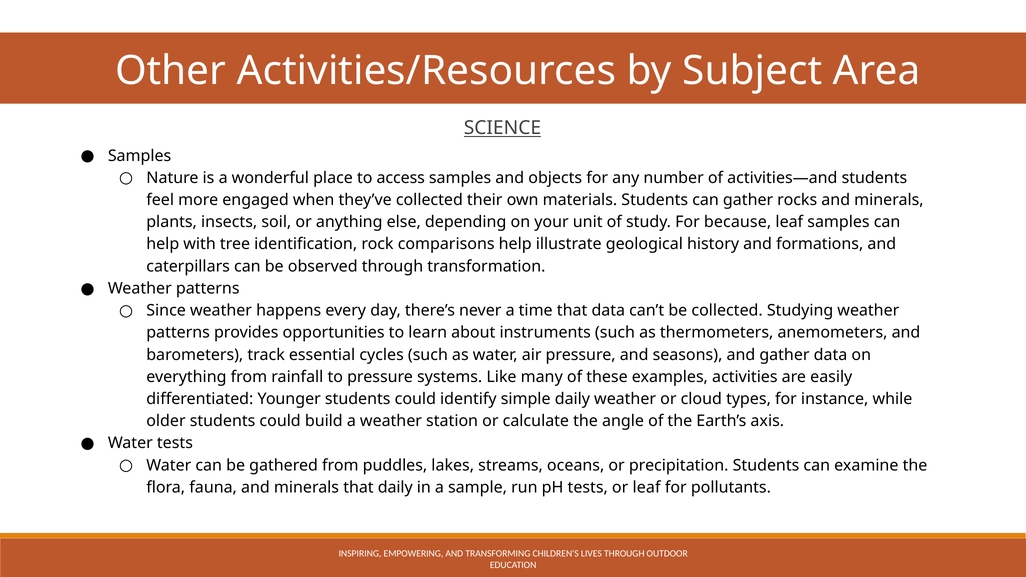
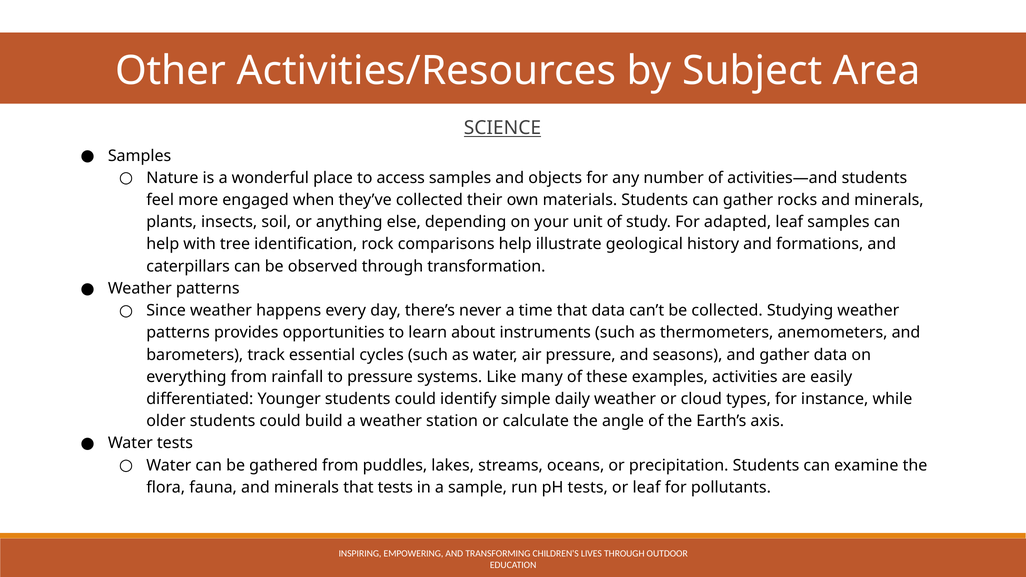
because: because -> adapted (738, 222)
that daily: daily -> tests (395, 488)
